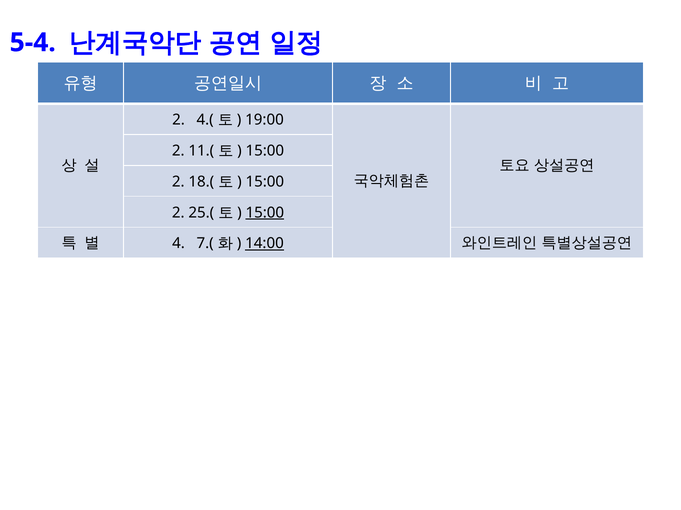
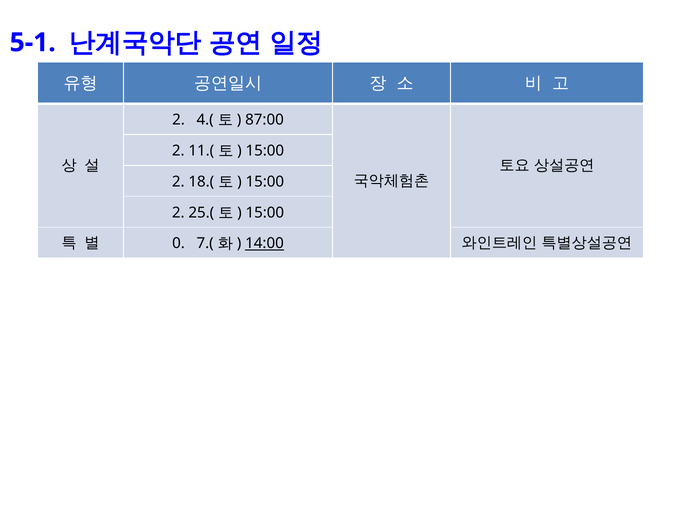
5-4: 5-4 -> 5-1 (33, 43)
19:00: 19:00 -> 87:00 (264, 120)
15:00 underline: present -> none (265, 213)
4: 4 -> 0 (179, 244)
